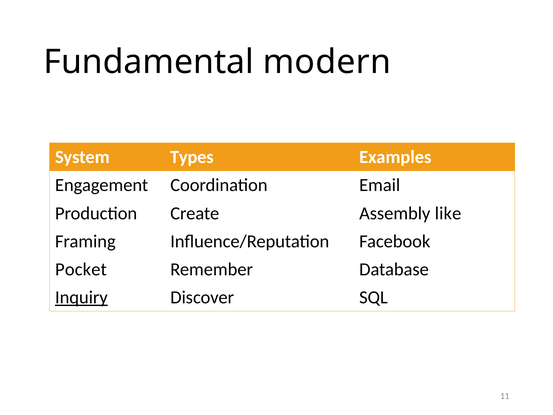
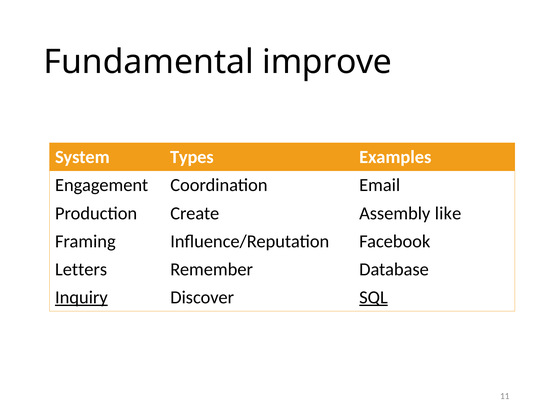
modern: modern -> improve (327, 62)
Pocket: Pocket -> Letters (81, 269)
SQL underline: none -> present (373, 297)
